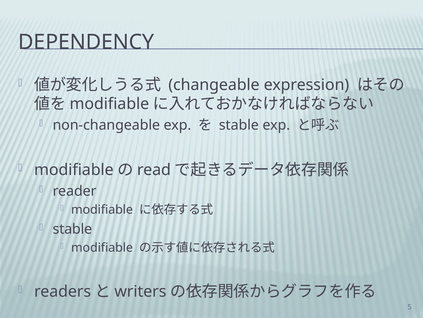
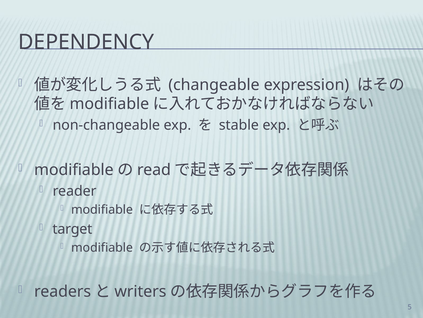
stable: stable -> target (72, 229)
